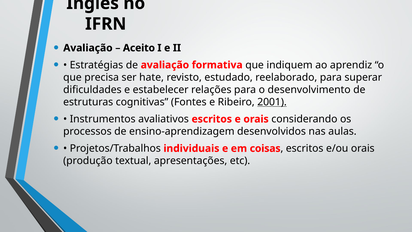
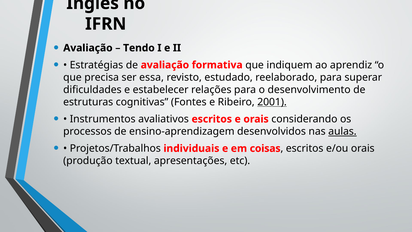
Aceito: Aceito -> Tendo (139, 48)
hate: hate -> essa (152, 77)
aulas underline: none -> present (342, 131)
